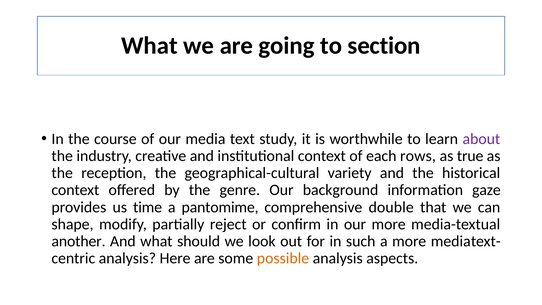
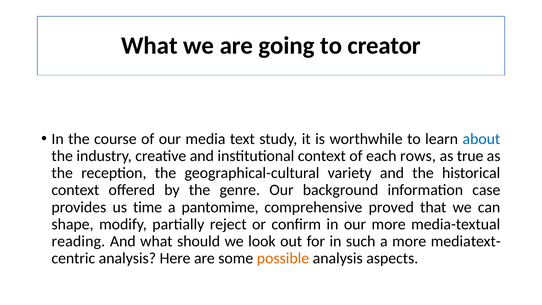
section: section -> creator (384, 46)
about colour: purple -> blue (481, 139)
gaze: gaze -> case (486, 190)
double: double -> proved (391, 207)
another: another -> reading (78, 241)
